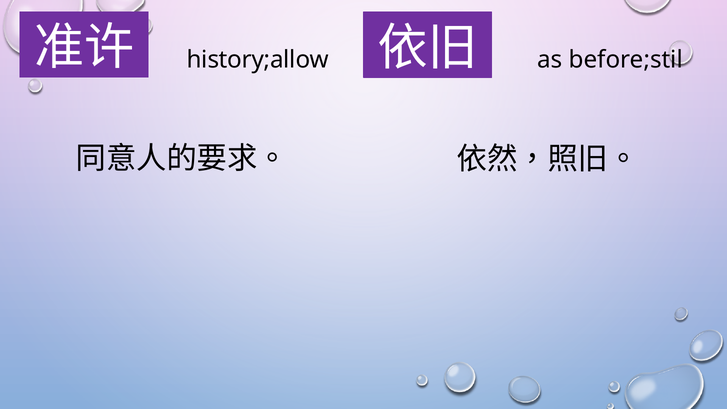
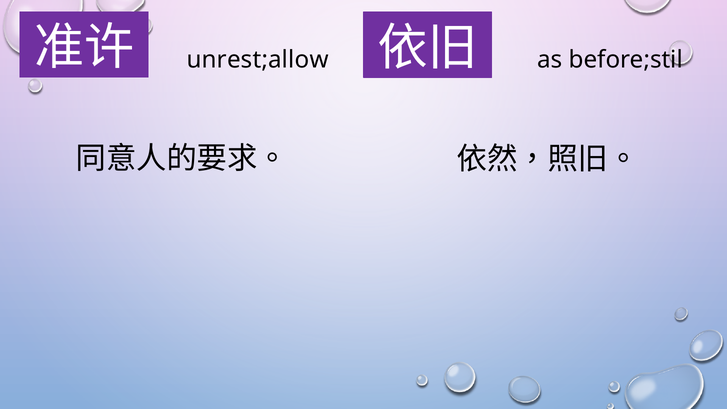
history;allow: history;allow -> unrest;allow (258, 60)
